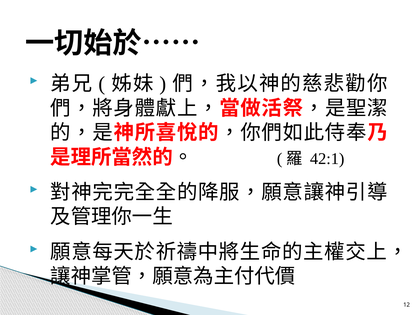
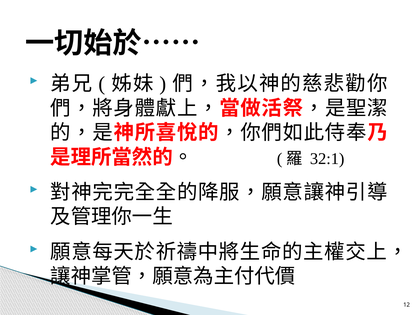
42:1: 42:1 -> 32:1 (327, 159)
